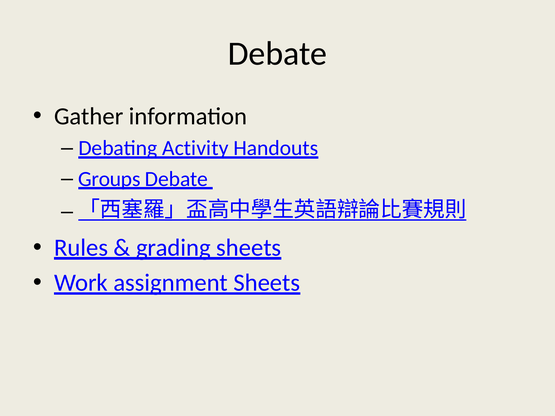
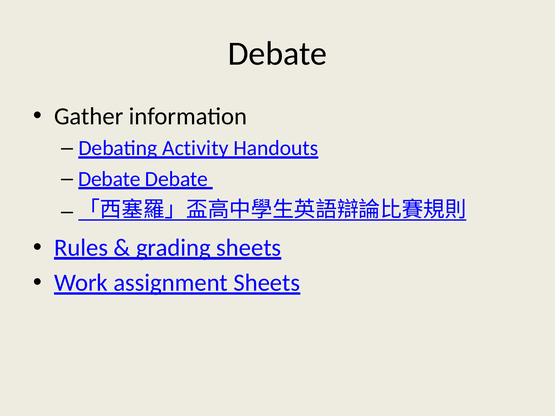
Groups: Groups -> Debate (109, 179)
